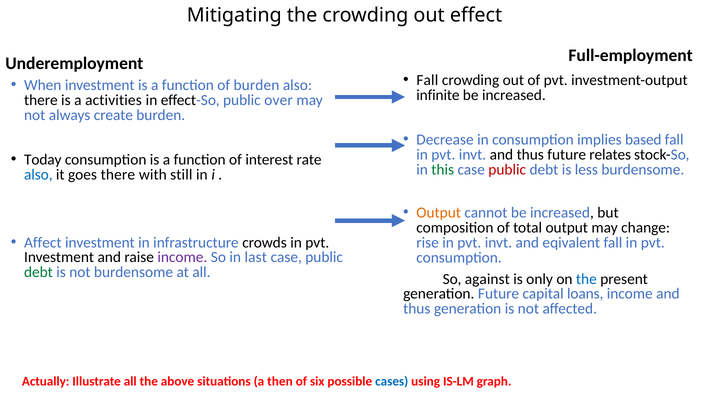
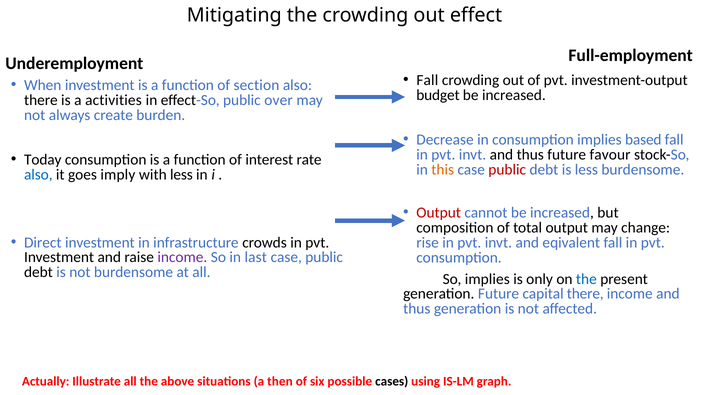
of burden: burden -> section (256, 85)
infinite: infinite -> budget (438, 95)
relates: relates -> favour (610, 155)
this colour: green -> orange (443, 170)
goes there: there -> imply (118, 175)
with still: still -> less (181, 175)
Output colour: orange -> red (439, 213)
Affect: Affect -> Direct (43, 242)
debt colour: green -> black (38, 272)
So against: against -> implies (487, 279)
capital loans: loans -> there (585, 294)
cases colour: blue -> black (392, 381)
